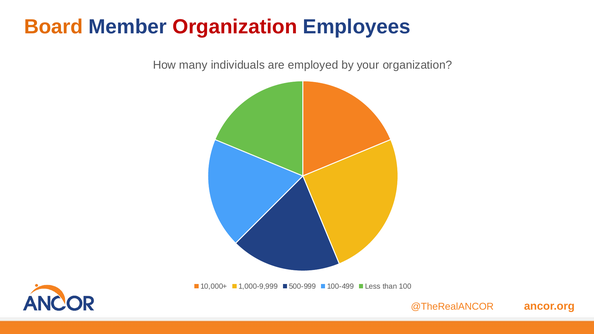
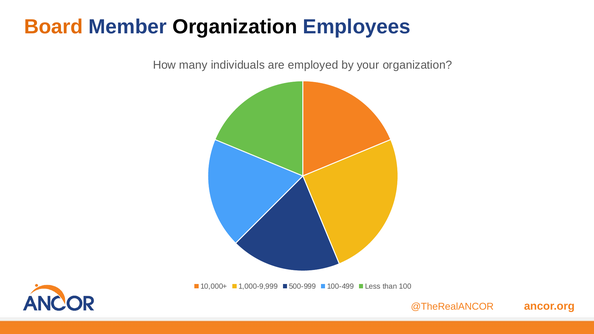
Organization colour: red -> black (235, 27)
